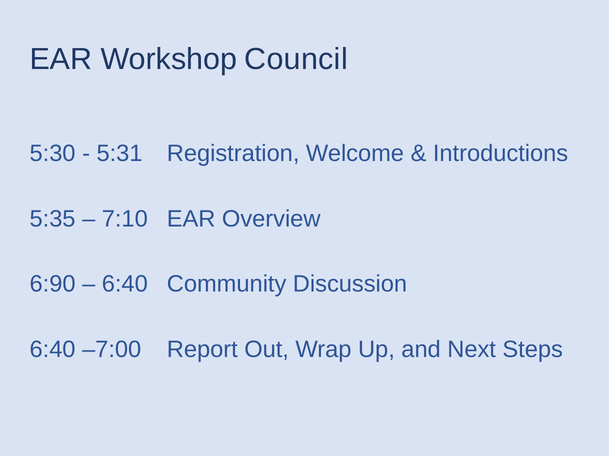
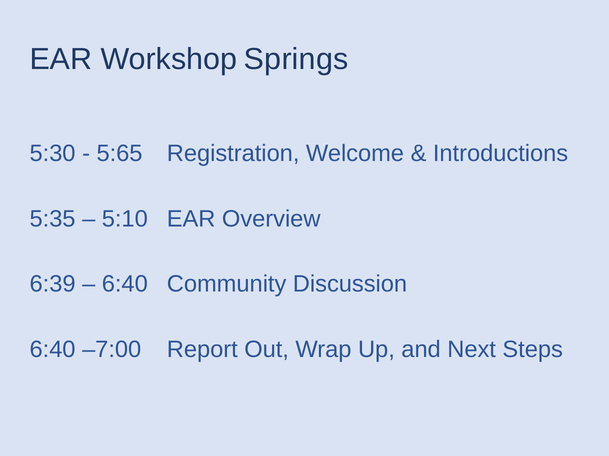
Council: Council -> Springs (296, 59)
5:31: 5:31 -> 5:65 (120, 154)
7:10: 7:10 -> 5:10 (125, 219)
6:90: 6:90 -> 6:39 (53, 285)
